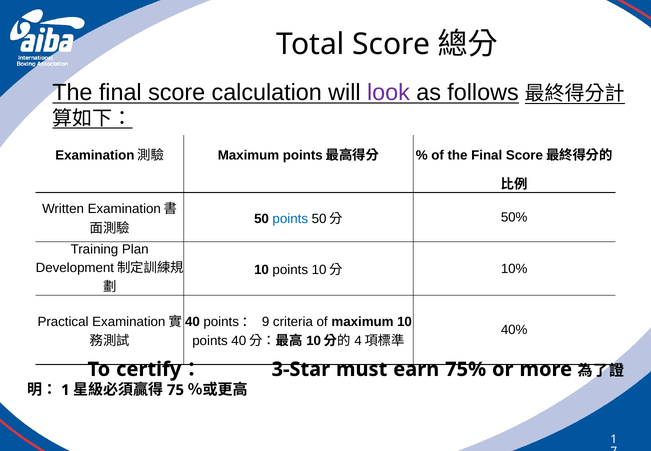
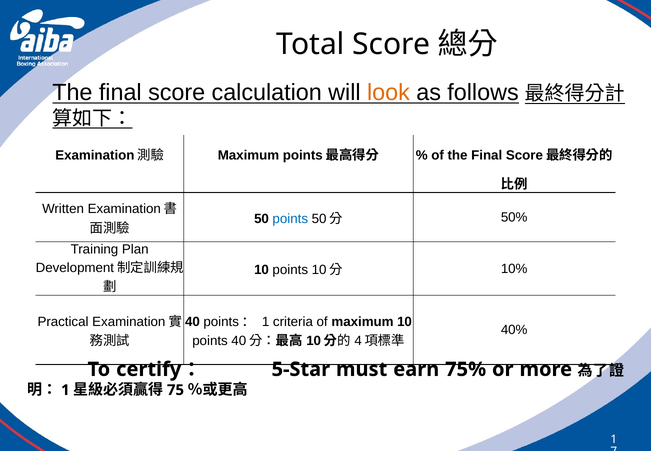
look colour: purple -> orange (388, 93)
points： 9: 9 -> 1 (266, 321)
3-Star: 3-Star -> 5-Star (301, 369)
